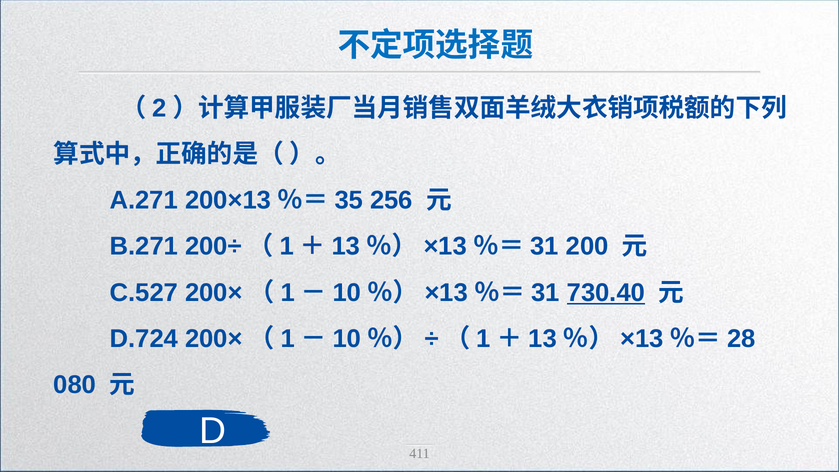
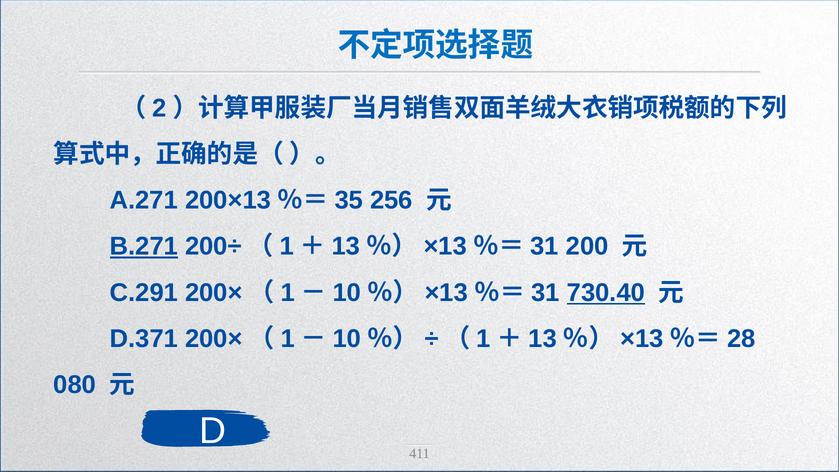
B.271 underline: none -> present (144, 246)
C.527: C.527 -> C.291 (144, 293)
D.724: D.724 -> D.371 (144, 339)
